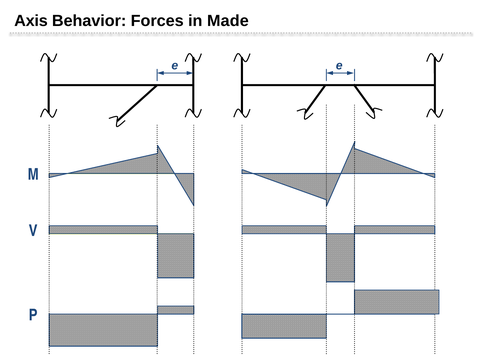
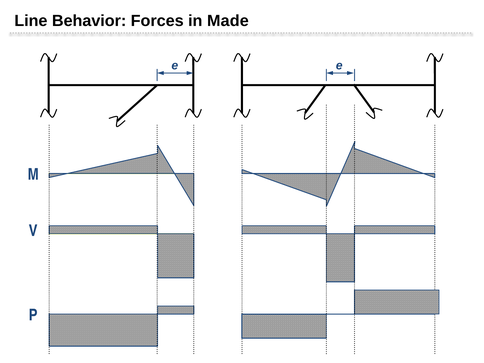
Axis: Axis -> Line (31, 21)
